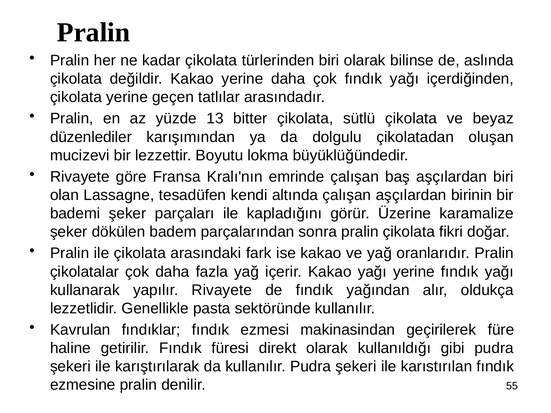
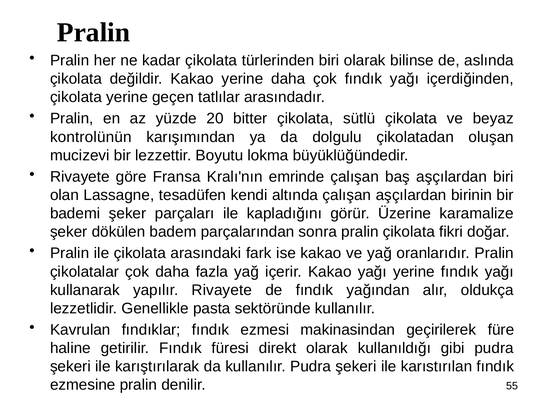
13: 13 -> 20 (215, 119)
düzenlediler: düzenlediler -> kontrolünün (91, 137)
